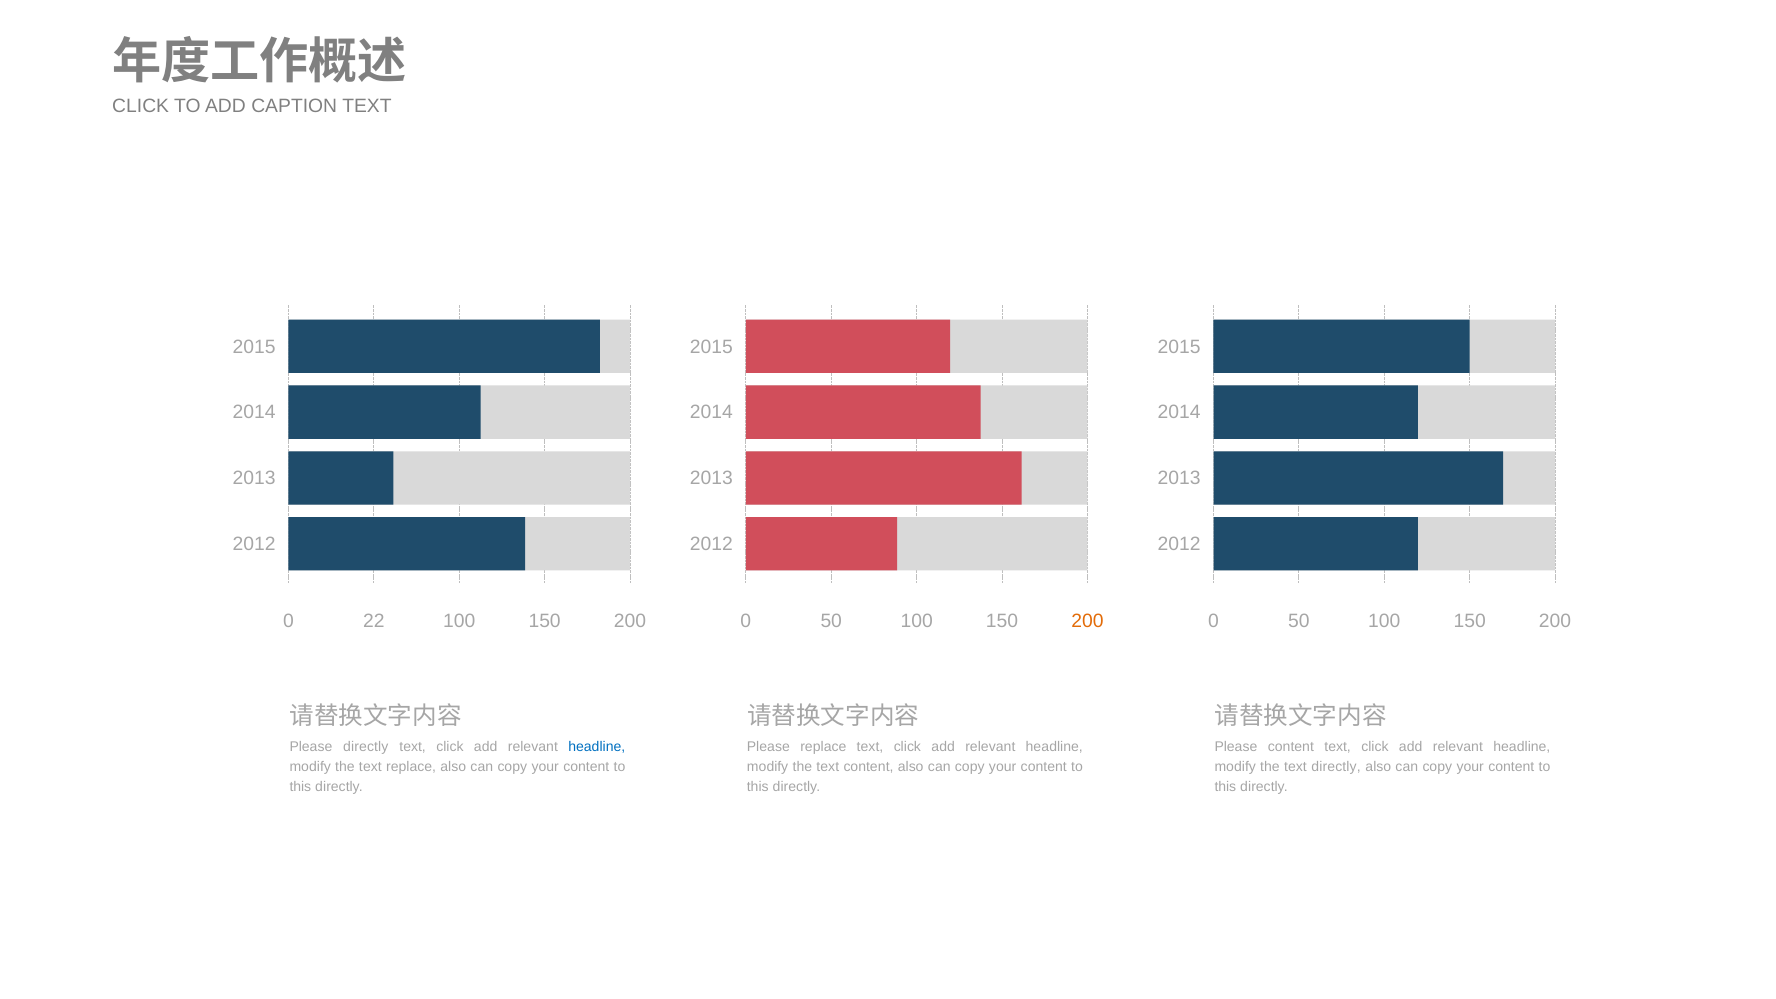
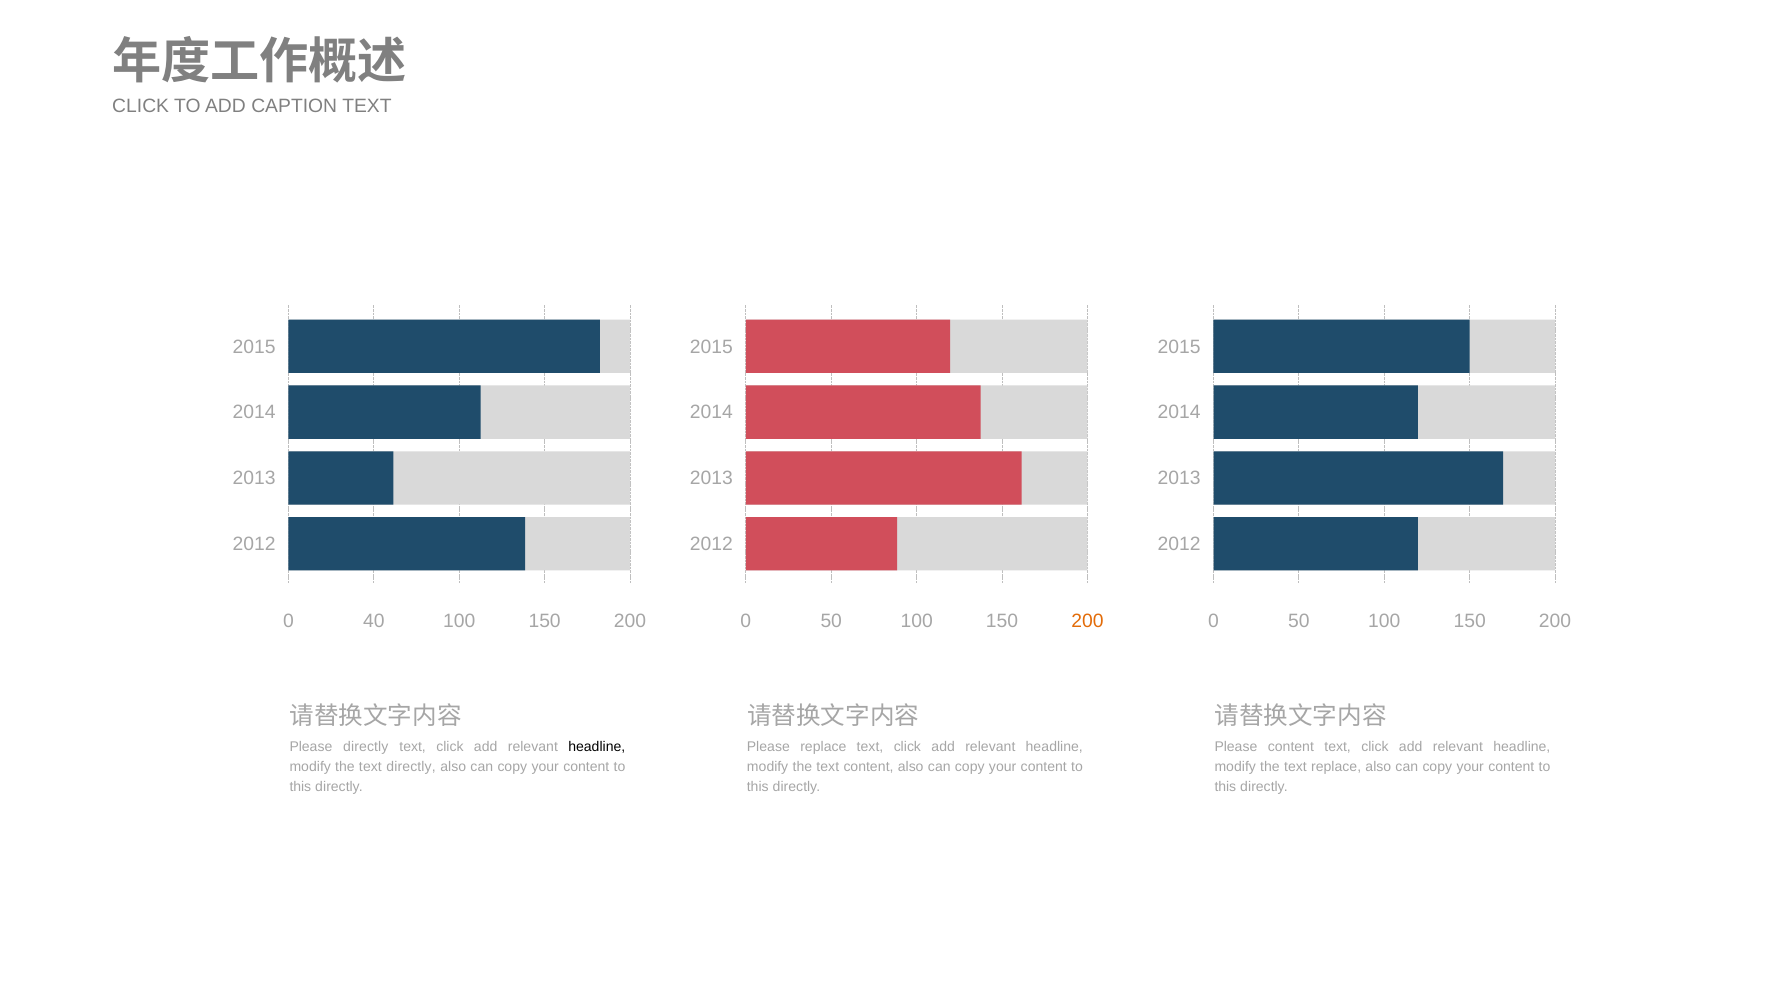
22: 22 -> 40 (374, 621)
headline colour: blue -> black (597, 747)
text replace: replace -> directly (411, 767)
text directly: directly -> replace (1336, 767)
